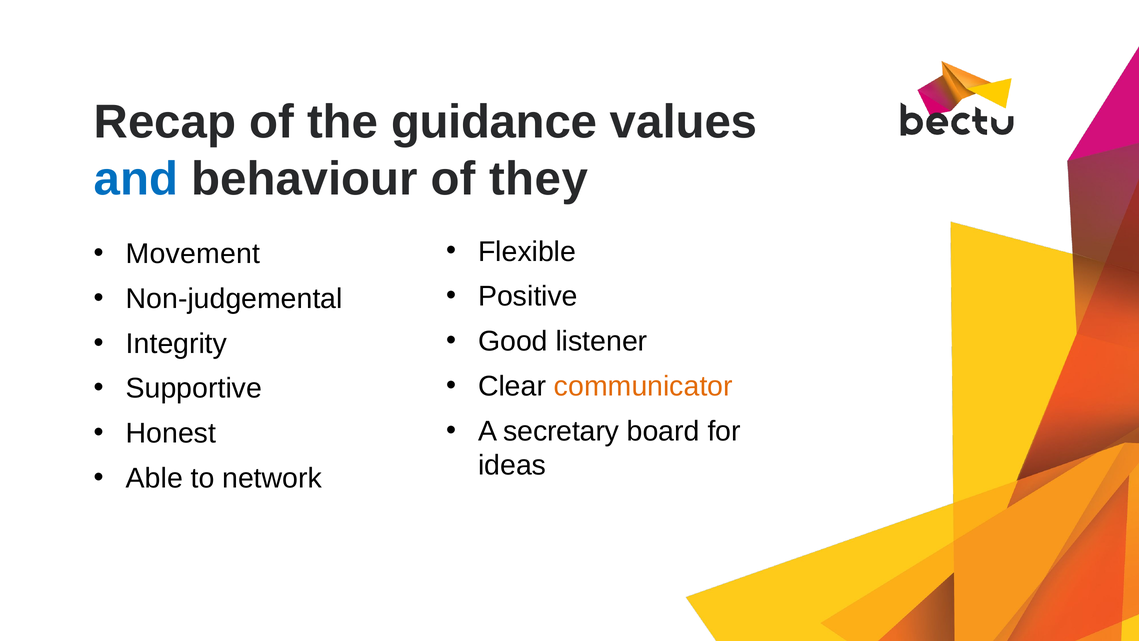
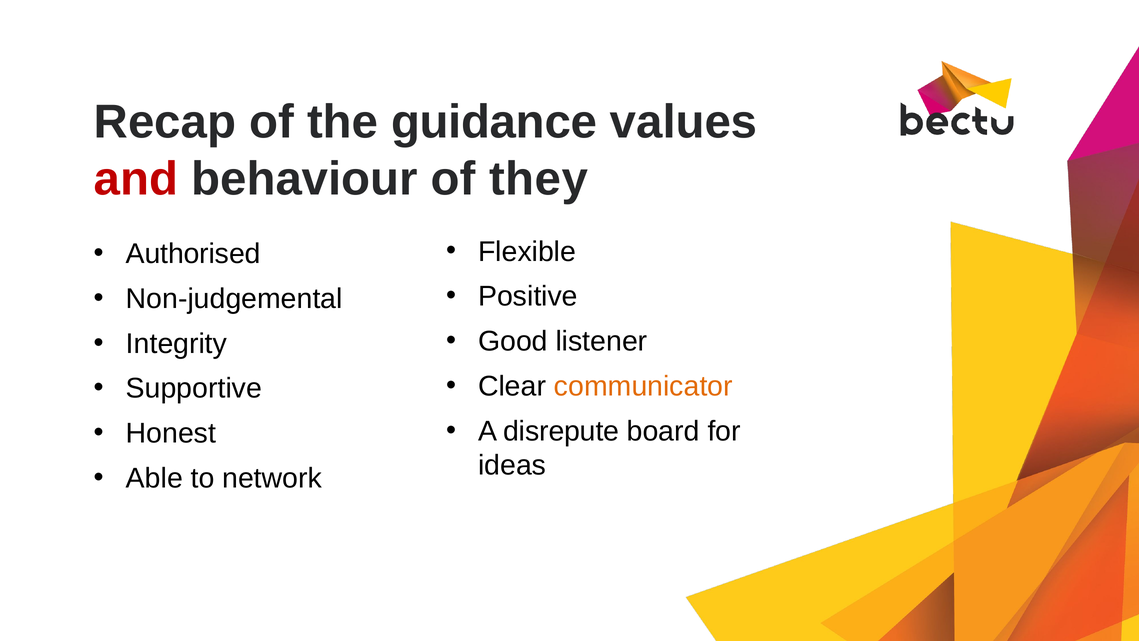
and colour: blue -> red (136, 179)
Movement: Movement -> Authorised (193, 254)
secretary: secretary -> disrepute (561, 431)
